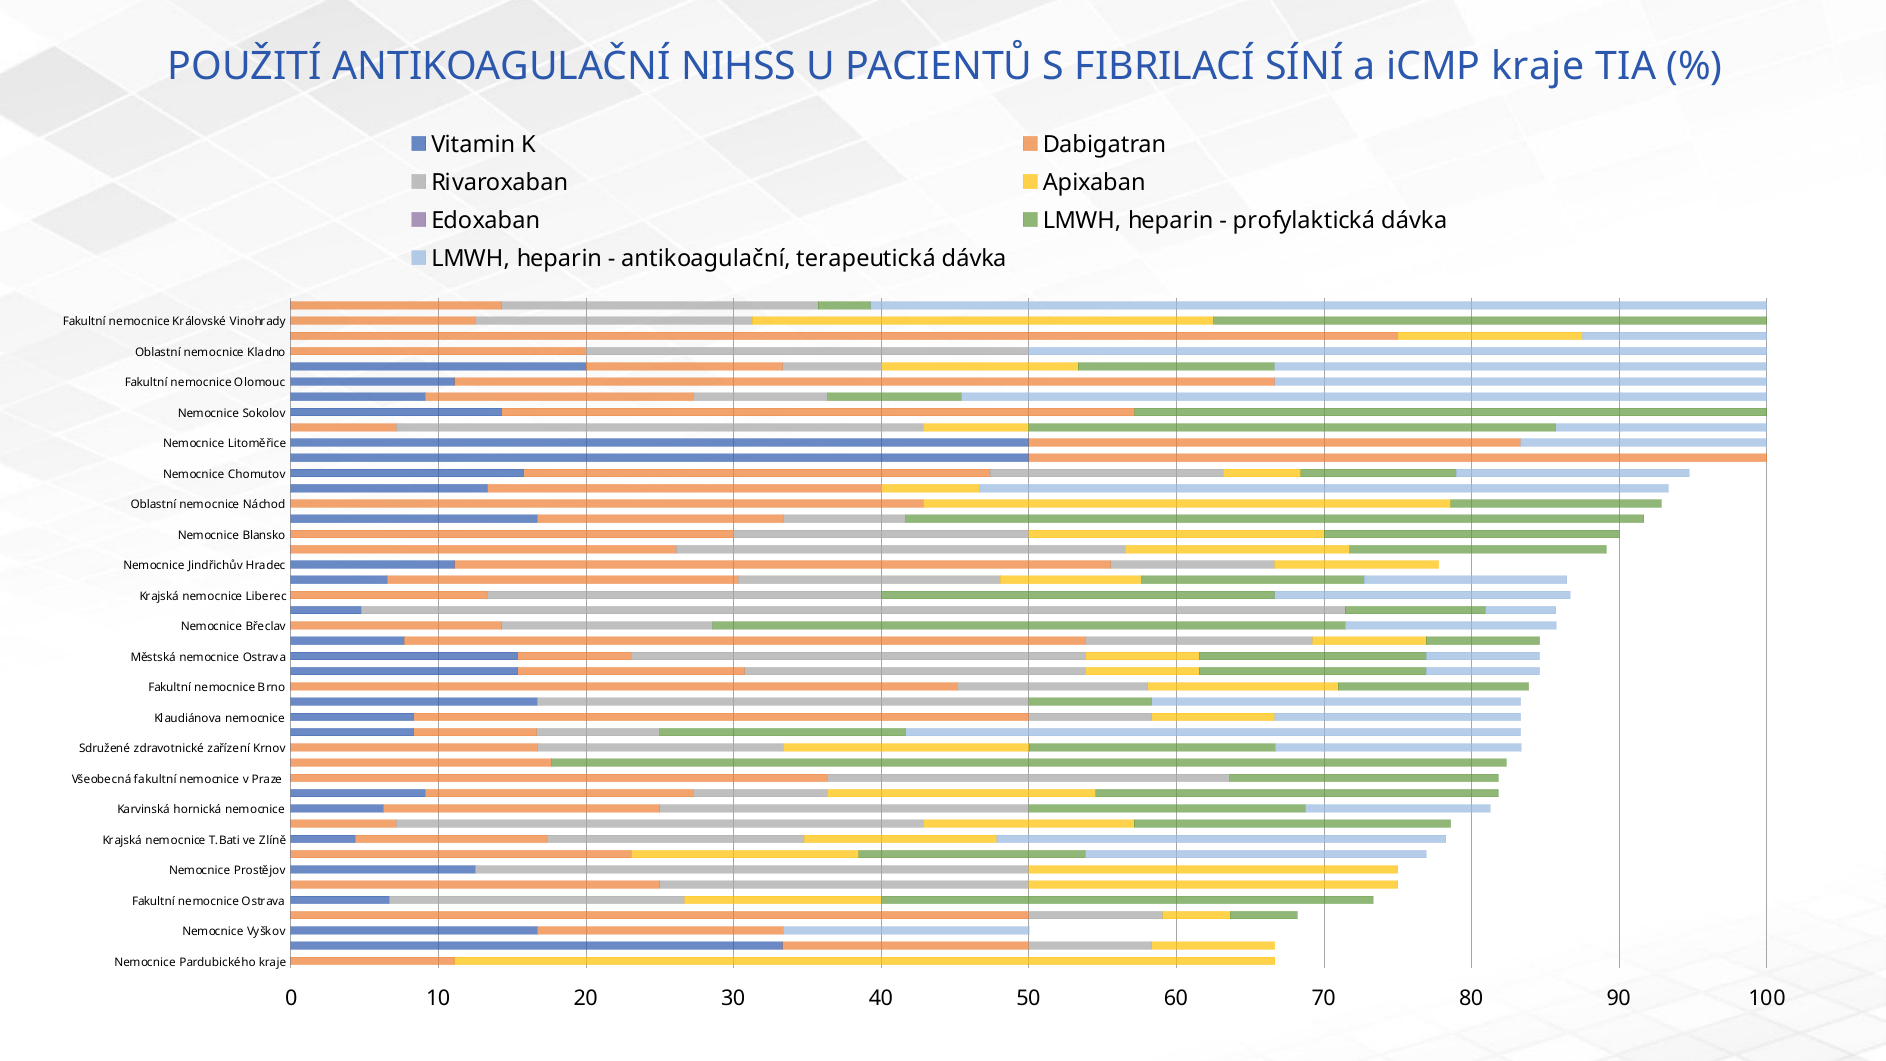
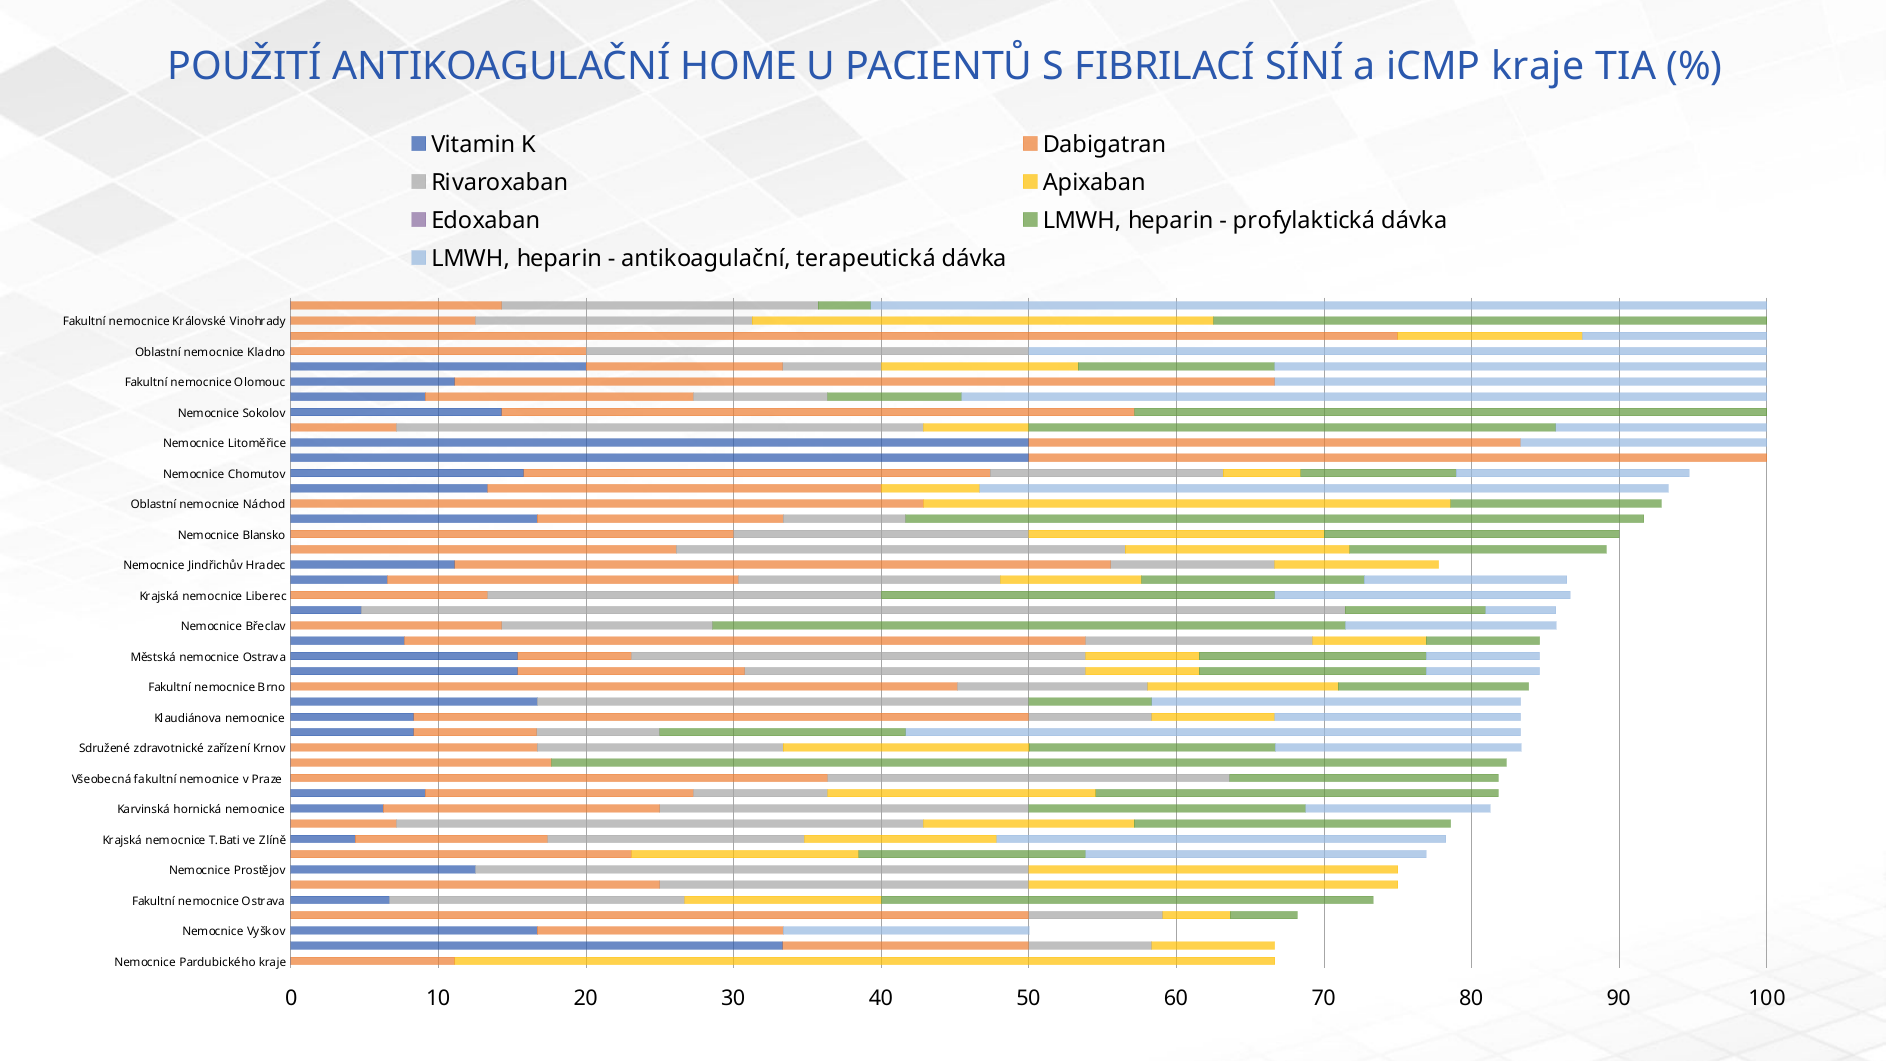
NIHSS: NIHSS -> HOME (739, 66)
